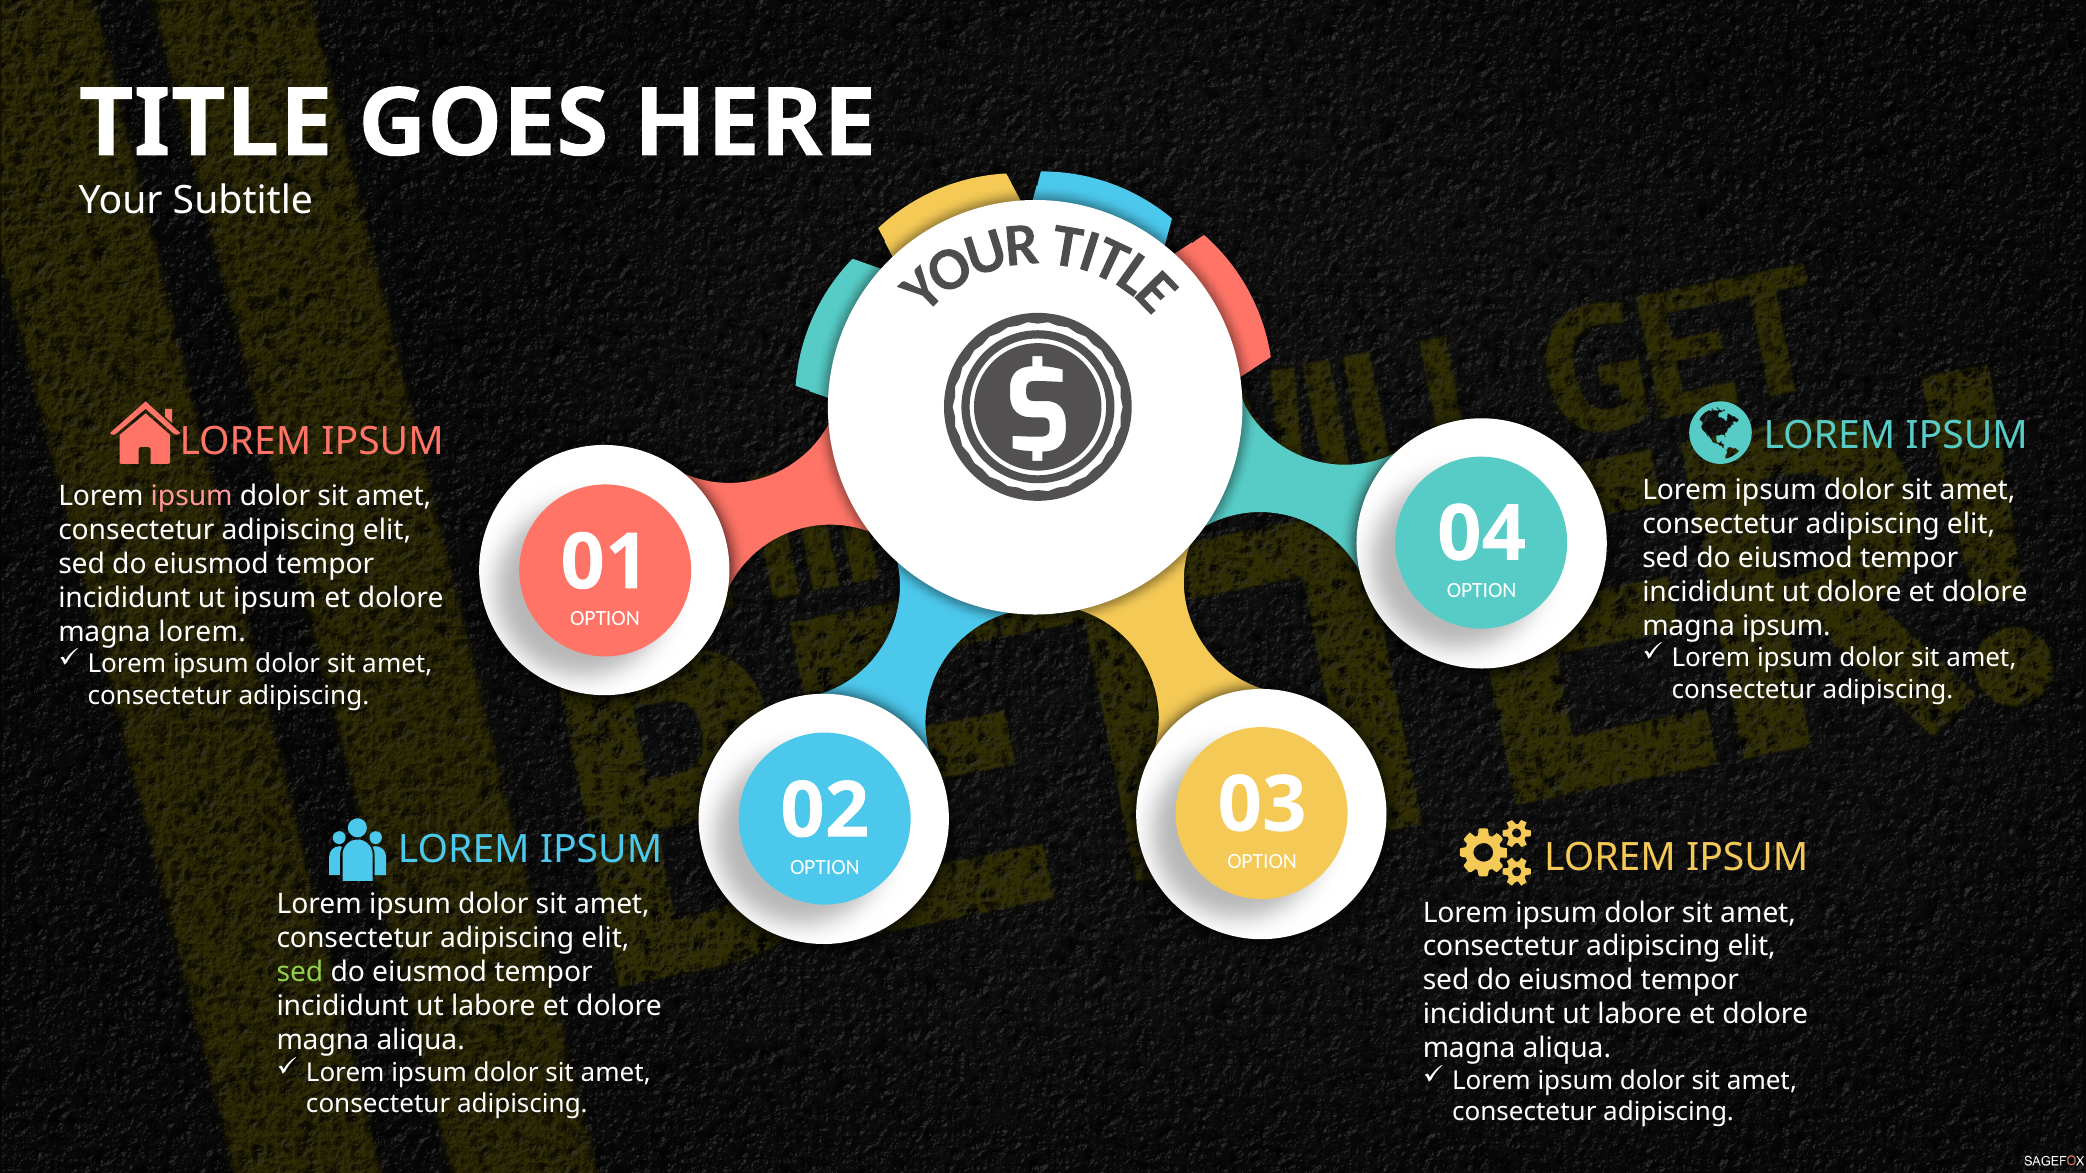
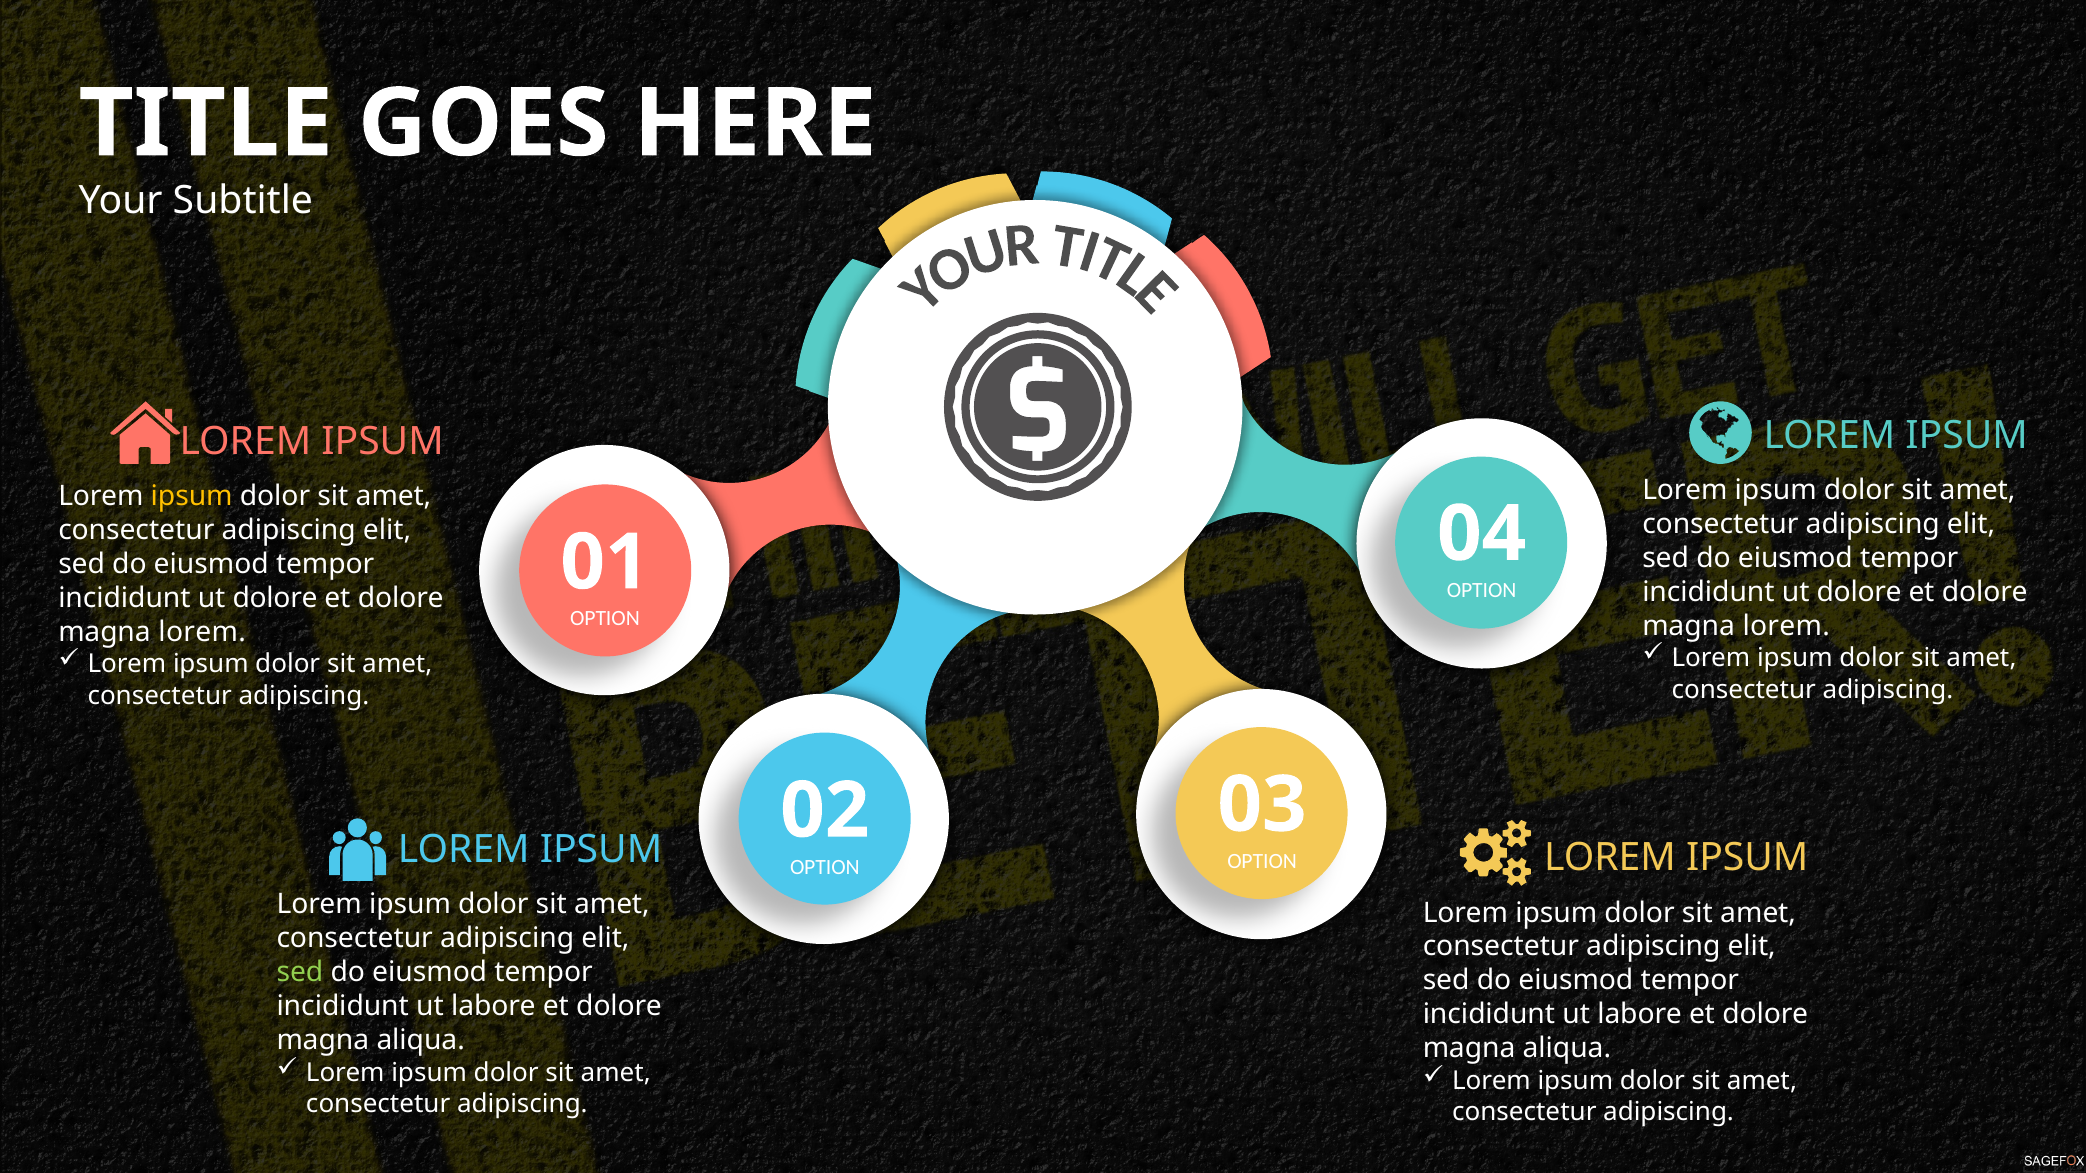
ipsum colour: pink -> yellow (192, 496)
ipsum: ipsum -> dolore (275, 598)
ipsum: ipsum -> lorem (1786, 626)
